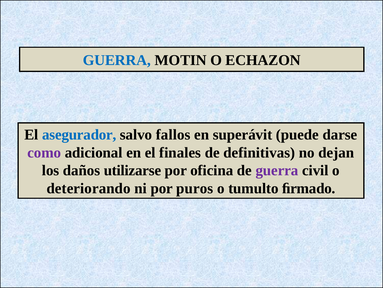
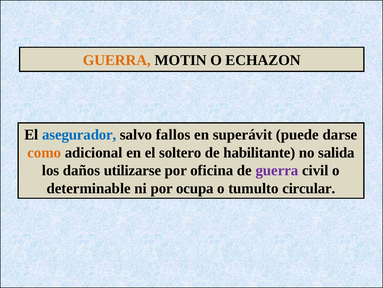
GUERRA colour: blue -> orange (117, 60)
como colour: purple -> orange (44, 152)
finales: finales -> soltero (180, 152)
definitivas: definitivas -> habilitante (259, 152)
dejan: dejan -> salida (336, 152)
deteriorando: deteriorando -> determinable (89, 188)
puros: puros -> ocupa (195, 188)
ﬁrmado: ﬁrmado -> circular (309, 188)
